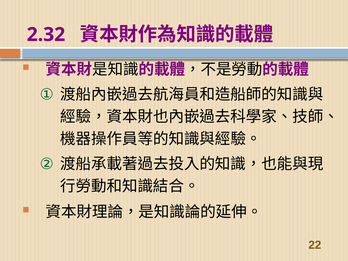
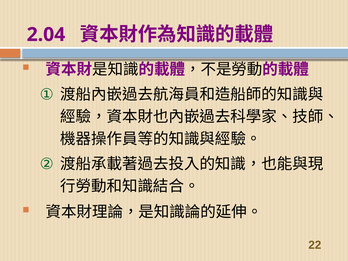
2.32: 2.32 -> 2.04 (46, 35)
